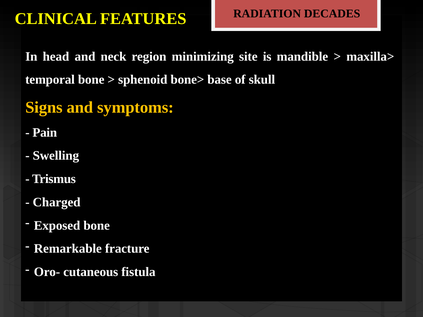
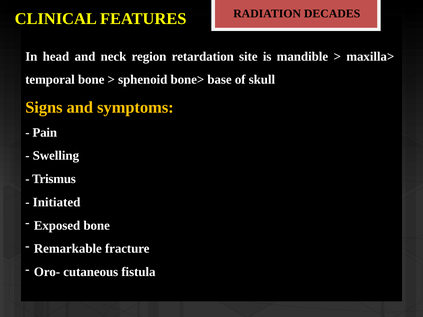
minimizing: minimizing -> retardation (203, 56)
Charged: Charged -> Initiated (57, 202)
